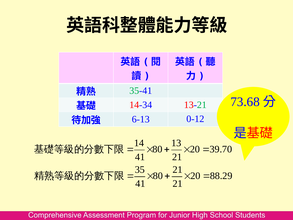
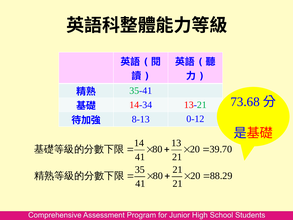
6-13: 6-13 -> 8-13 (141, 119)
